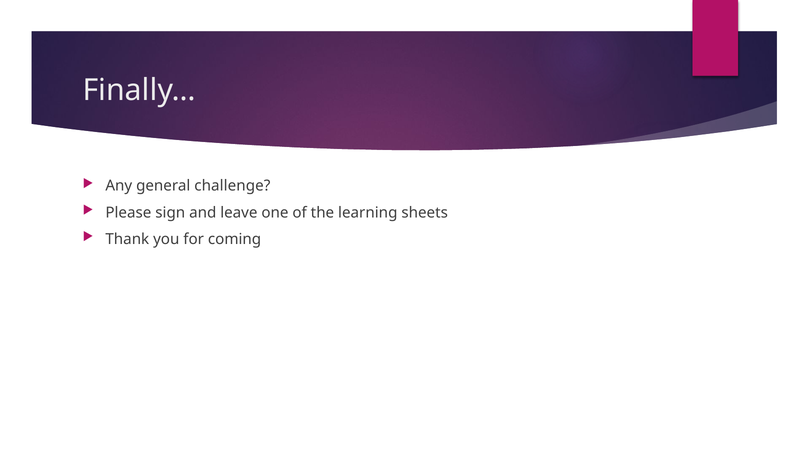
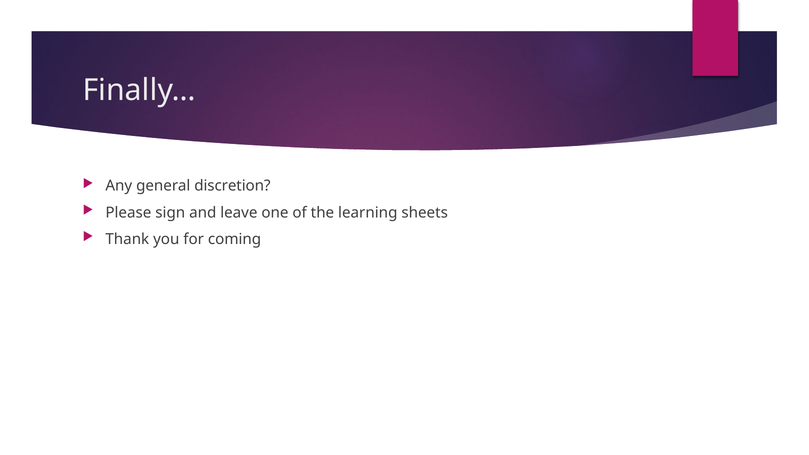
challenge: challenge -> discretion (232, 186)
